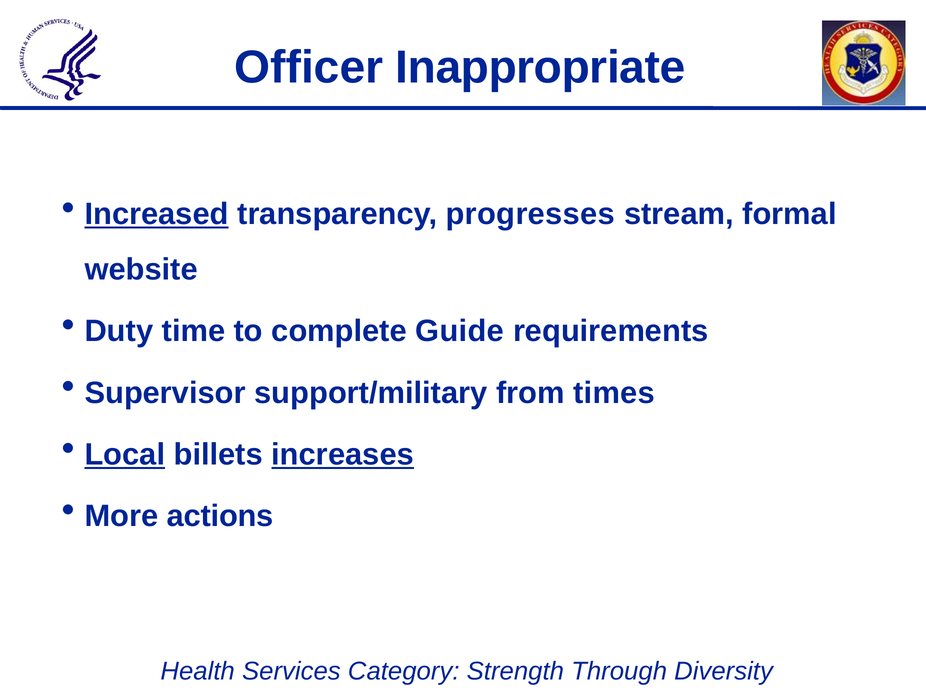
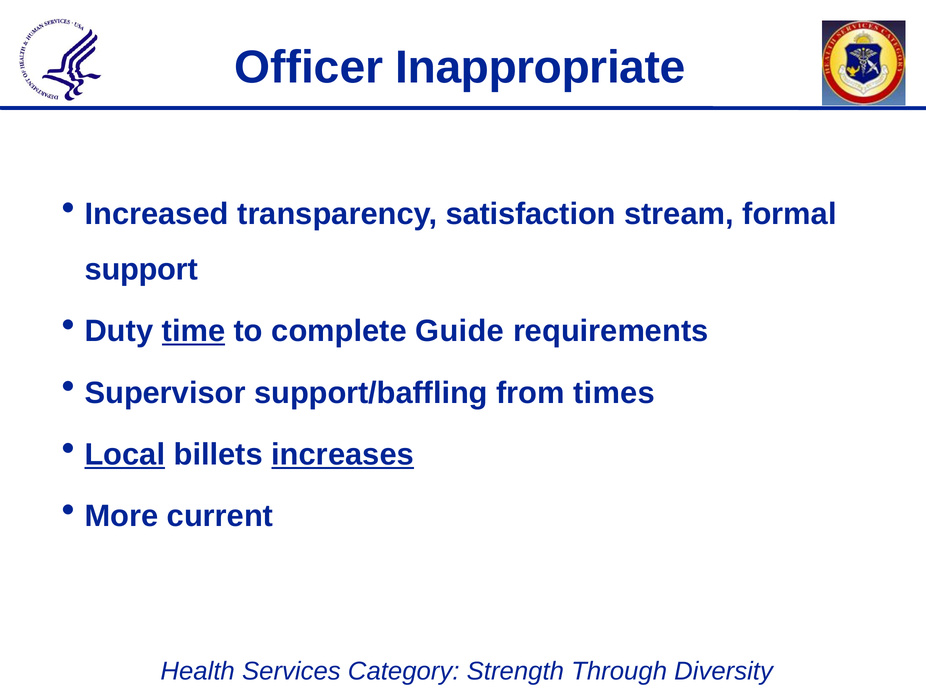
Increased underline: present -> none (157, 214)
progresses: progresses -> satisfaction (531, 214)
website: website -> support (141, 270)
time underline: none -> present (193, 332)
support/military: support/military -> support/baffling (371, 393)
actions: actions -> current (220, 517)
